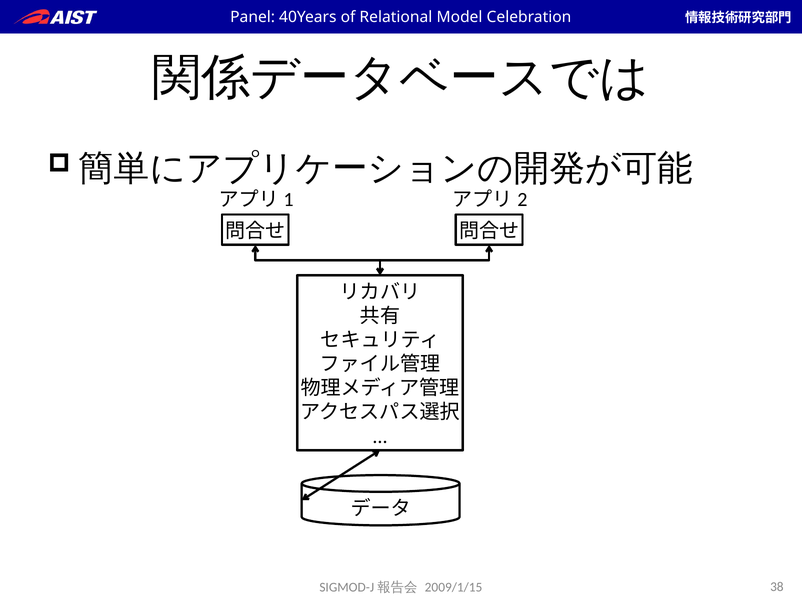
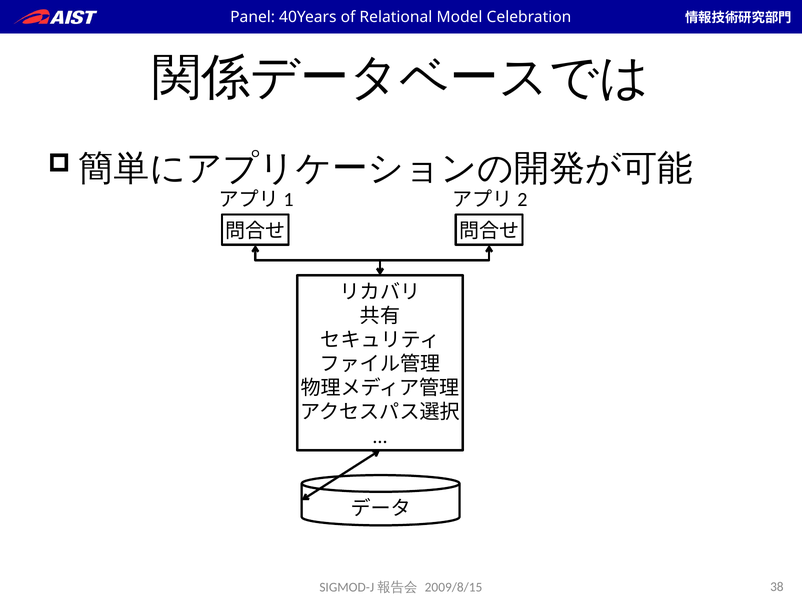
2009/1/15: 2009/1/15 -> 2009/8/15 (454, 587)
